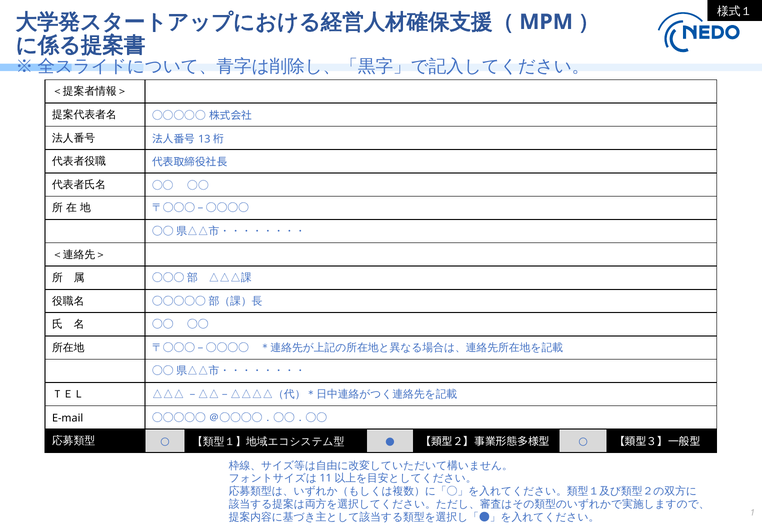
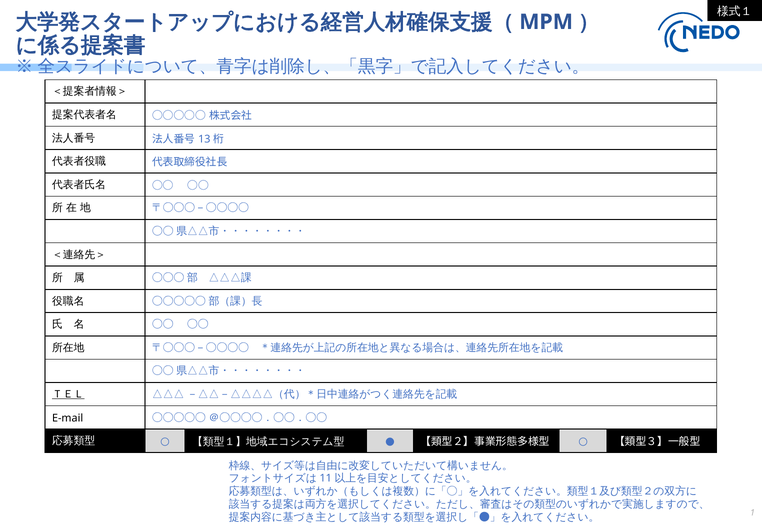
ＴＥＬ underline: none -> present (68, 395)
